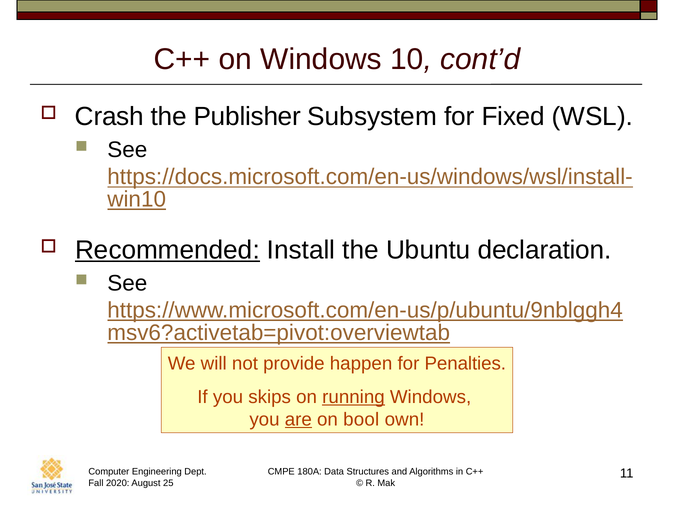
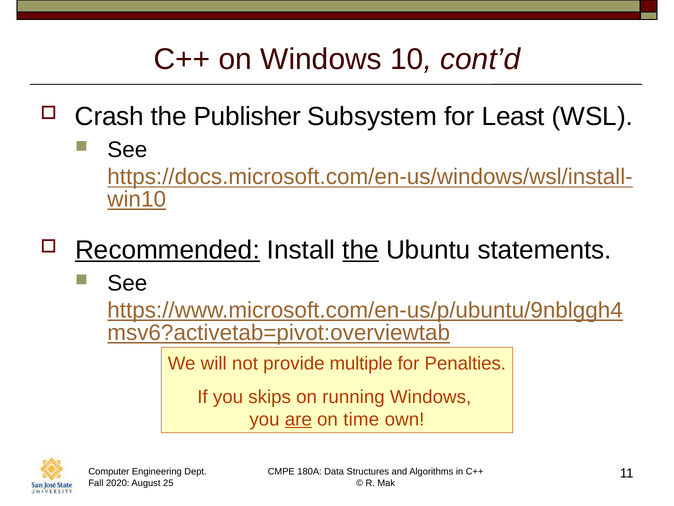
Fixed: Fixed -> Least (513, 116)
the underline: none -> present (361, 250)
declaration: declaration -> statements (545, 250)
happen: happen -> multiple (361, 363)
running underline: present -> none (353, 397)
bool: bool -> time (361, 419)
